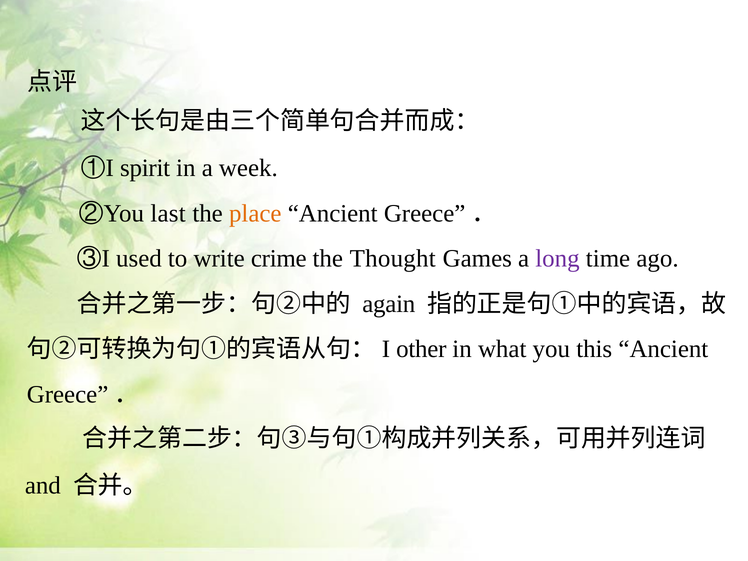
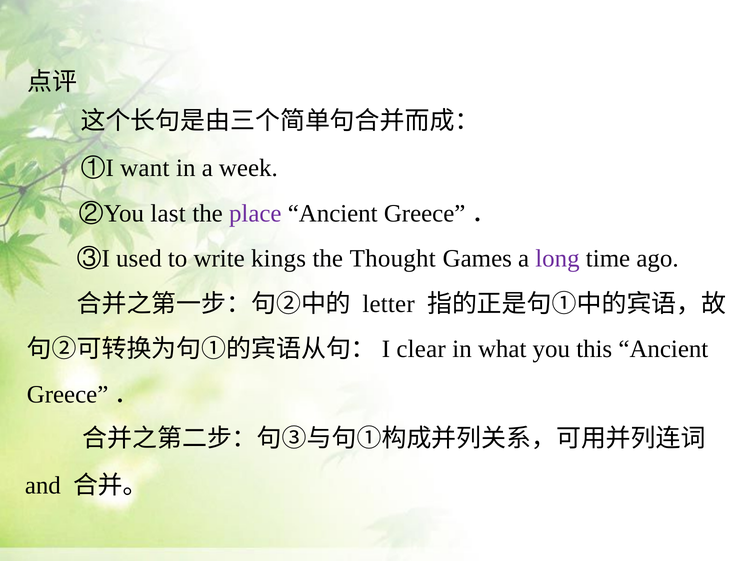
spirit: spirit -> want (145, 168)
place colour: orange -> purple (255, 213)
crime: crime -> kings (279, 259)
again: again -> letter (389, 304)
other: other -> clear (421, 349)
